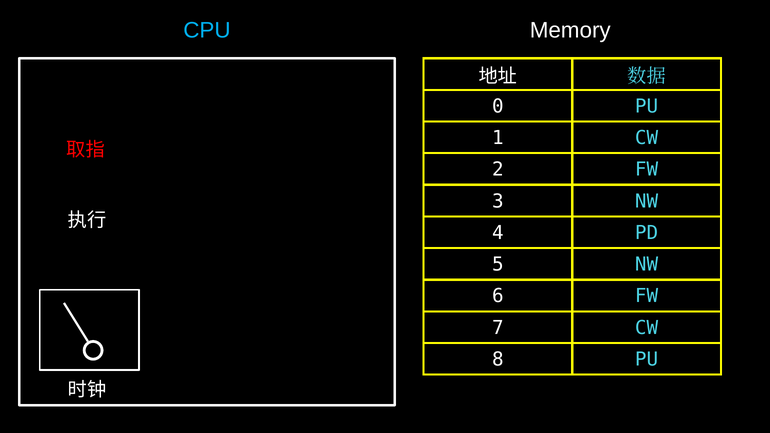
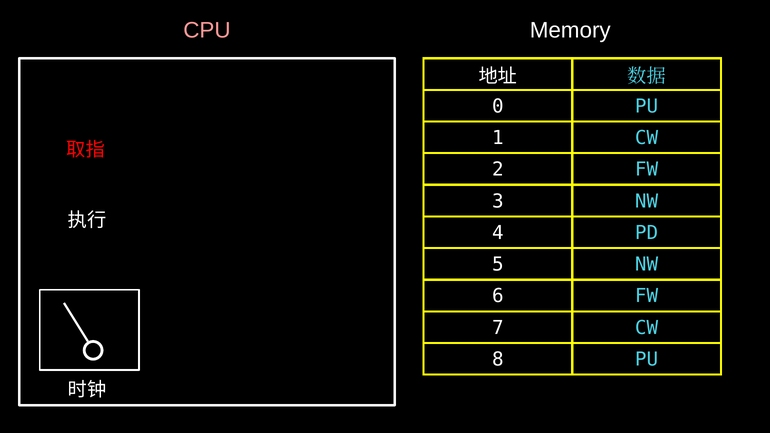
CPU colour: light blue -> pink (207, 30)
